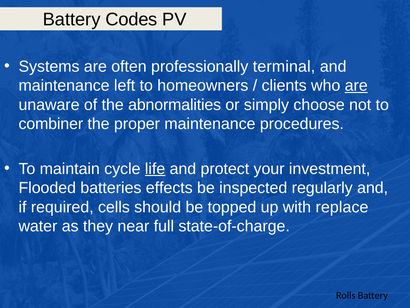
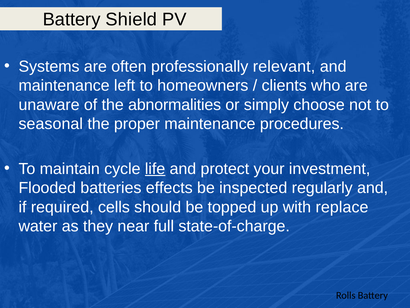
Codes: Codes -> Shield (131, 20)
terminal: terminal -> relevant (284, 66)
are underline: present -> none (356, 85)
combiner: combiner -> seasonal (51, 124)
